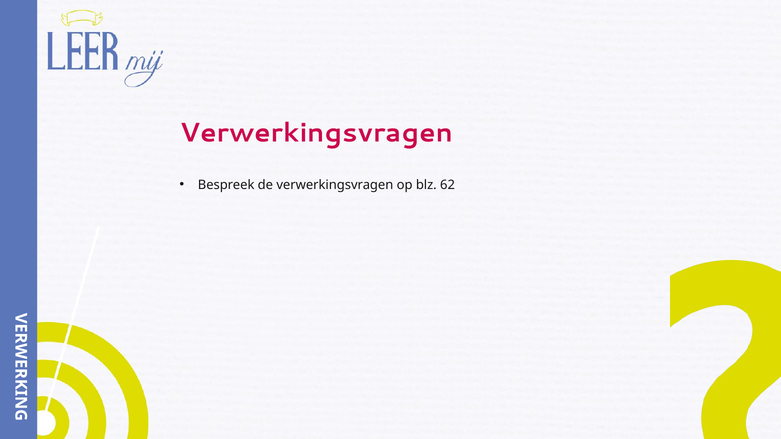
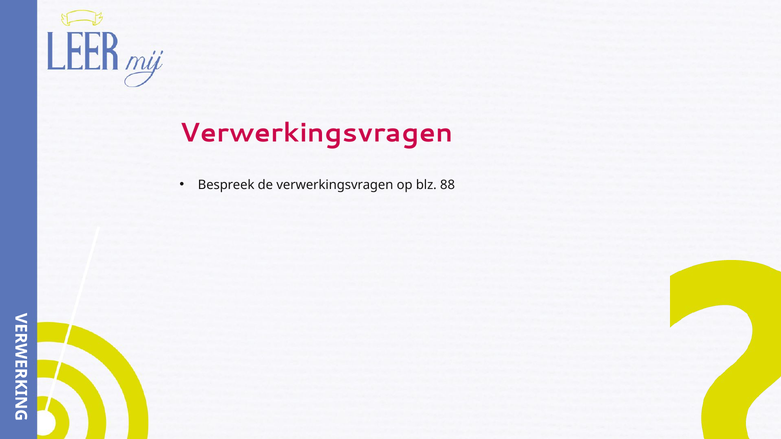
62: 62 -> 88 (448, 185)
